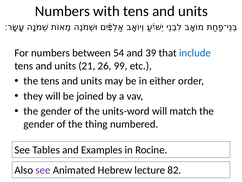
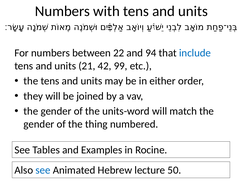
54: 54 -> 22 (119, 53)
39: 39 -> 94 (151, 53)
26: 26 -> 42 (105, 66)
see colour: purple -> blue (43, 170)
82: 82 -> 50 (174, 170)
